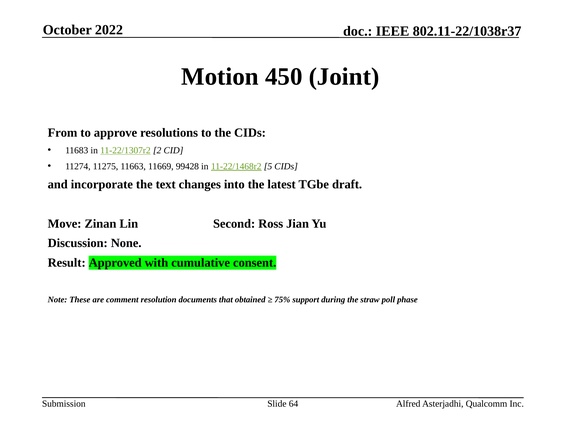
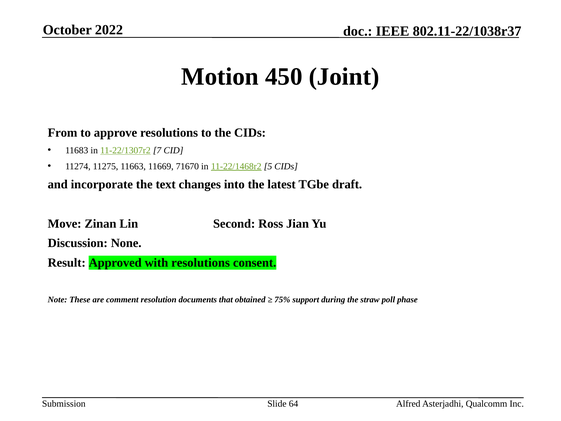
2: 2 -> 7 (157, 150)
99428: 99428 -> 71670 (187, 166)
with cumulative: cumulative -> resolutions (201, 263)
